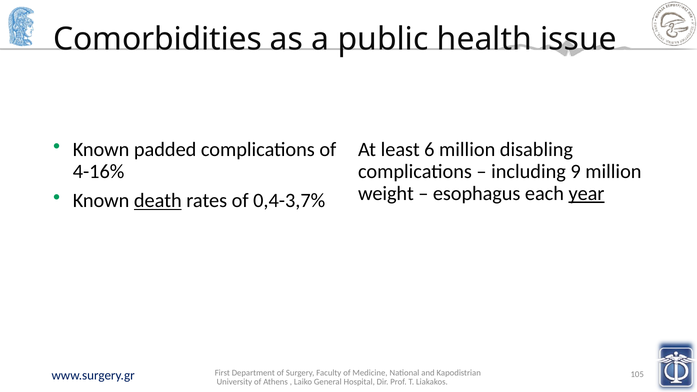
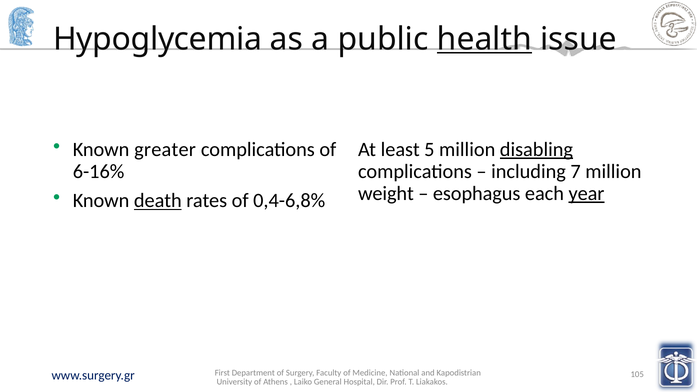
Comorbidities: Comorbidities -> Hypoglycemia (158, 39)
health underline: none -> present (484, 39)
padded: padded -> greater (165, 150)
6: 6 -> 5 (429, 150)
disabling underline: none -> present (536, 150)
4-16%: 4-16% -> 6-16% (99, 171)
9: 9 -> 7 (576, 171)
0,4-3,7%: 0,4-3,7% -> 0,4-6,8% (289, 201)
